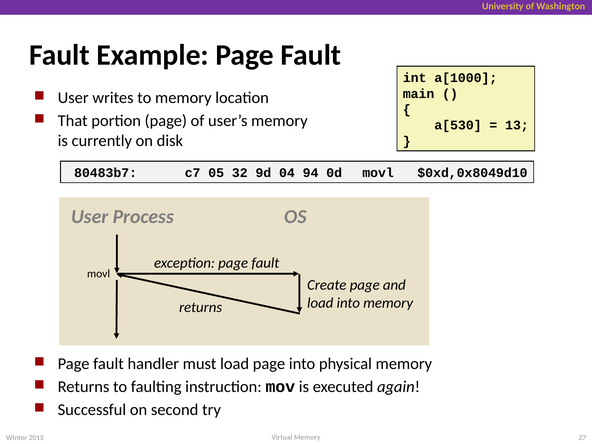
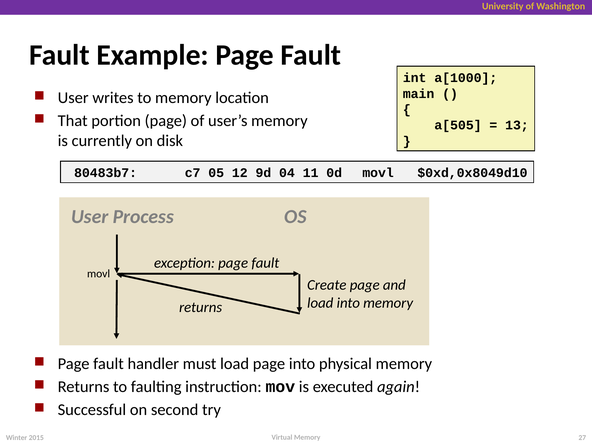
a[530: a[530 -> a[505 (458, 125)
32: 32 -> 12 (240, 173)
94: 94 -> 11 (311, 173)
